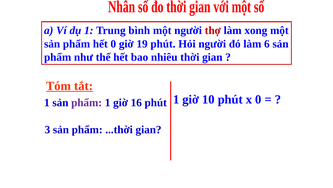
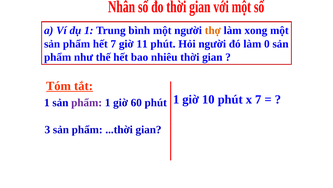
thợ colour: red -> orange (213, 30)
hết 0: 0 -> 7 (113, 44)
19: 19 -> 11 (142, 44)
6: 6 -> 0 (267, 44)
x 0: 0 -> 7 (258, 99)
16: 16 -> 60 (136, 102)
